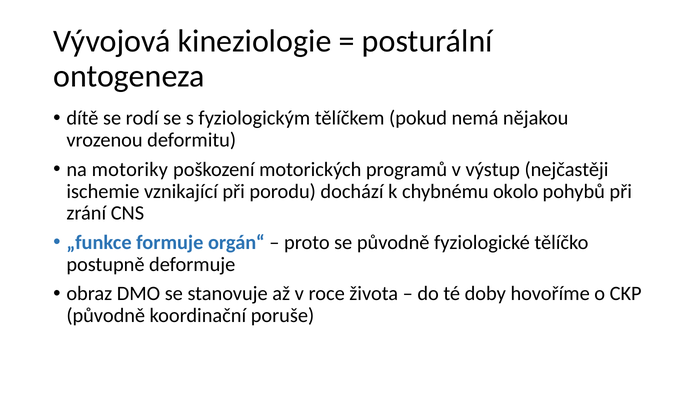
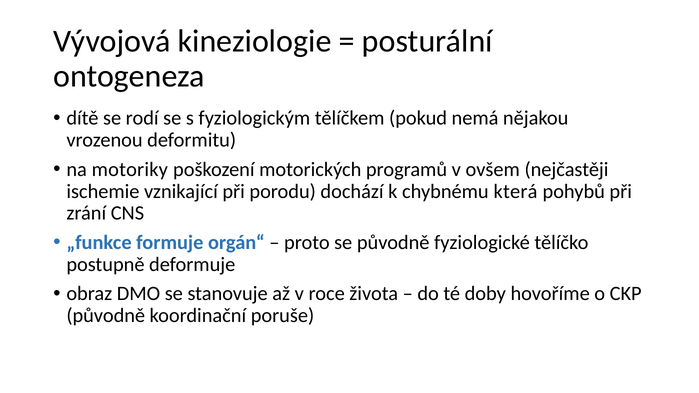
výstup: výstup -> ovšem (493, 169)
okolo: okolo -> která (516, 191)
